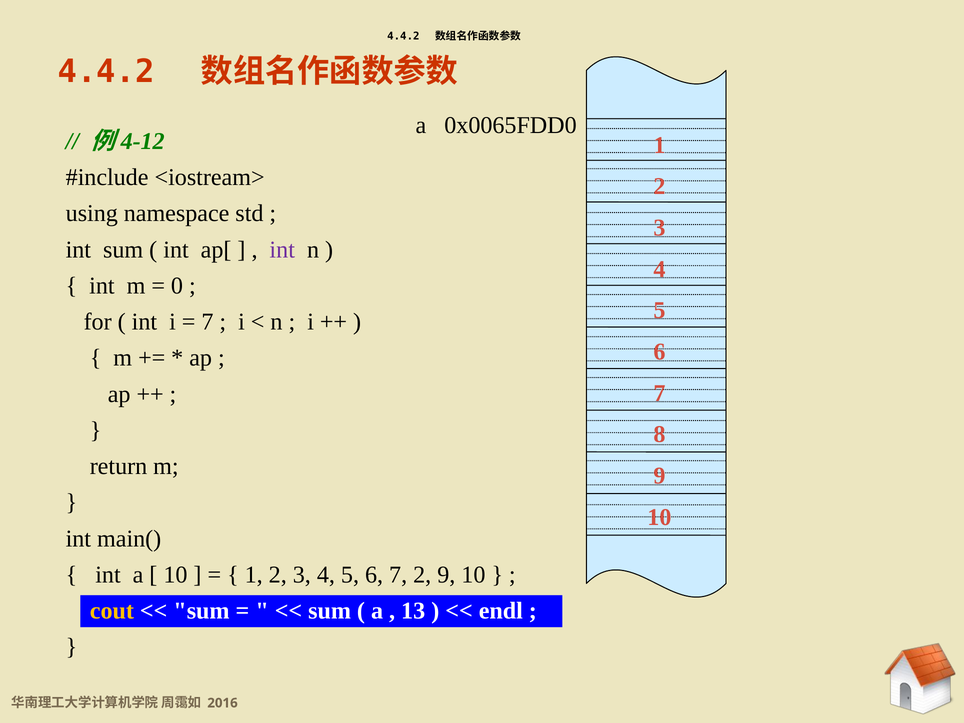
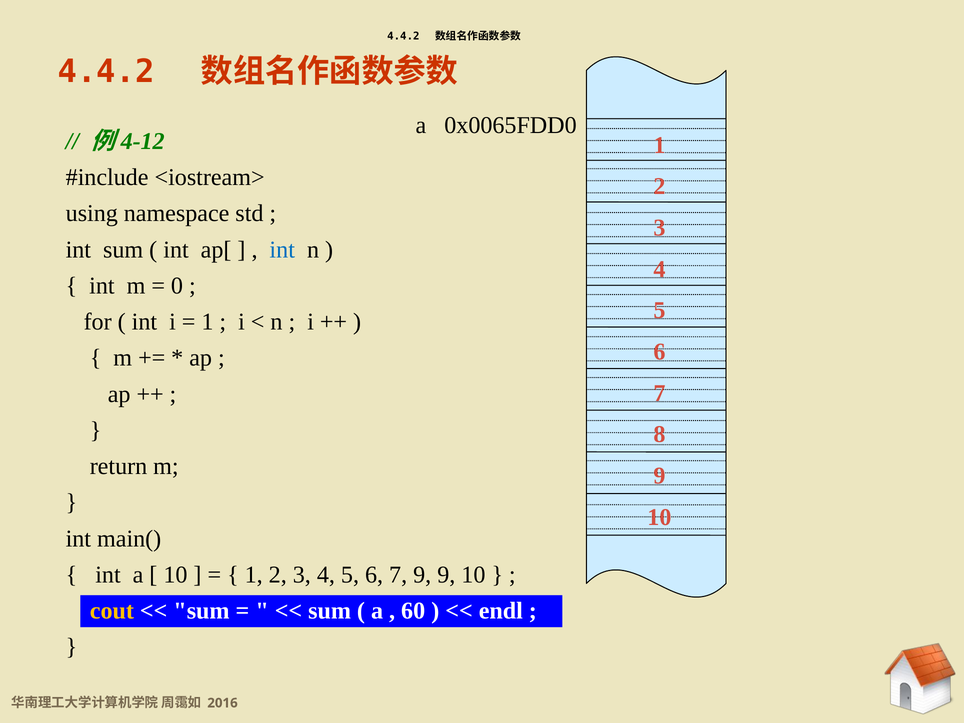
int colour: purple -> blue (282, 250)
7: 7 -> 1 (207, 322)
7 2: 2 -> 9 (422, 575)
13: 13 -> 60 (413, 611)
